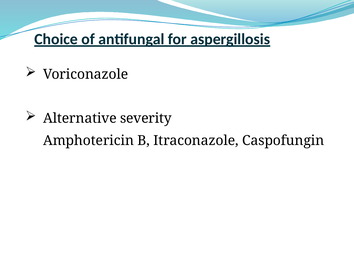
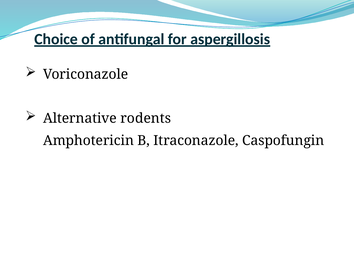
severity: severity -> rodents (146, 118)
